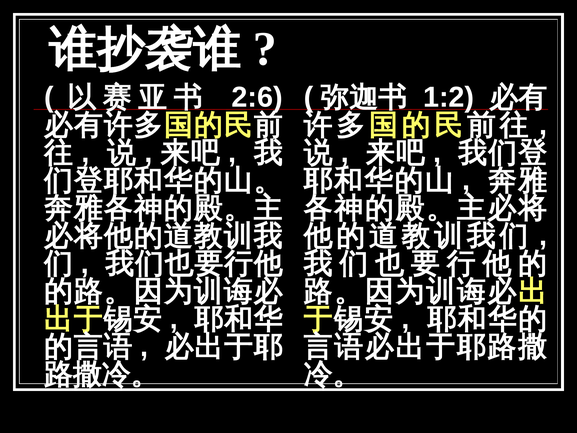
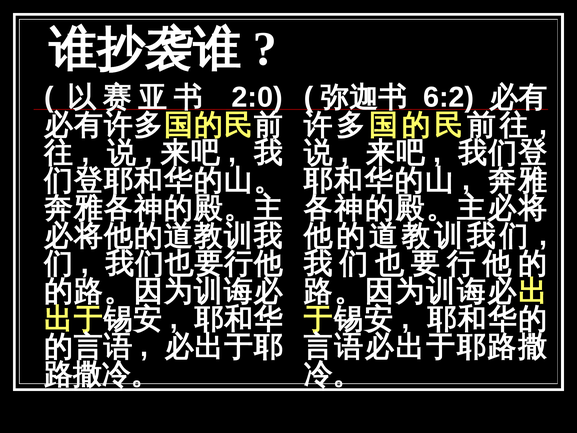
2:6: 2:6 -> 2:0 (257, 97)
1:2: 1:2 -> 6:2 (449, 97)
